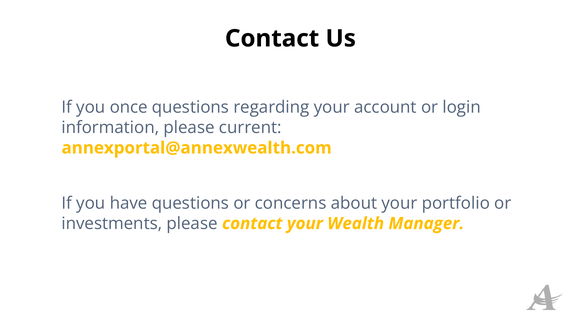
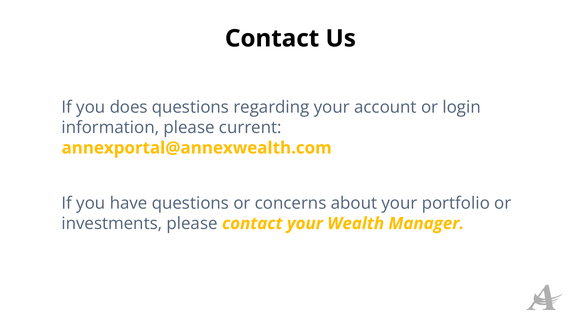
once: once -> does (129, 107)
